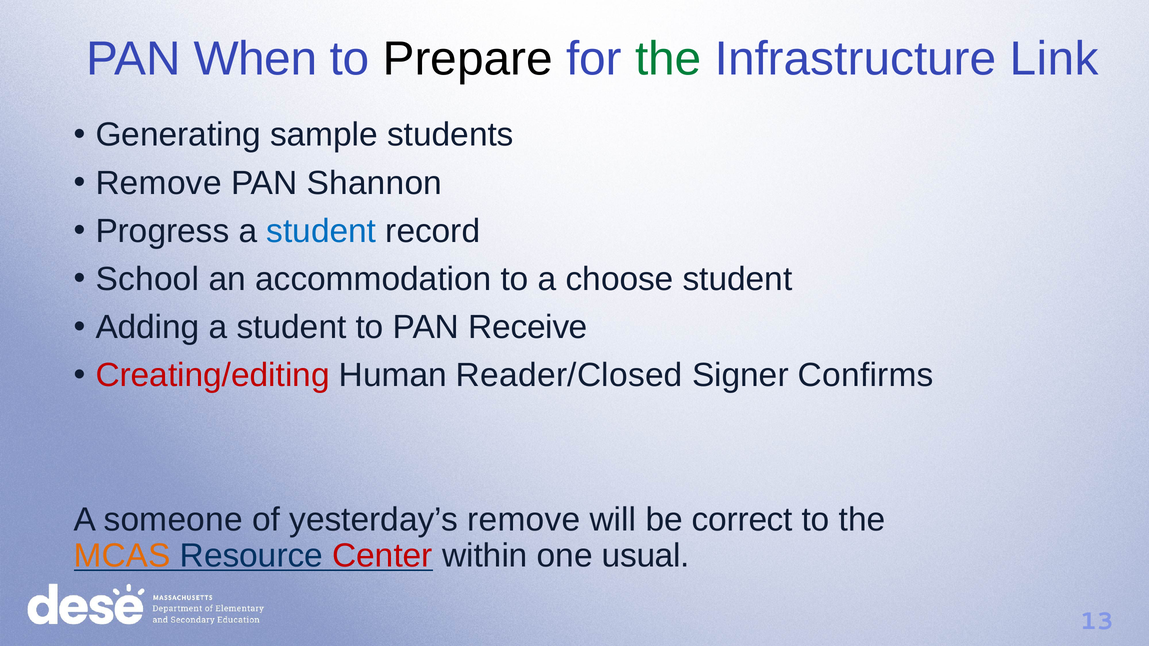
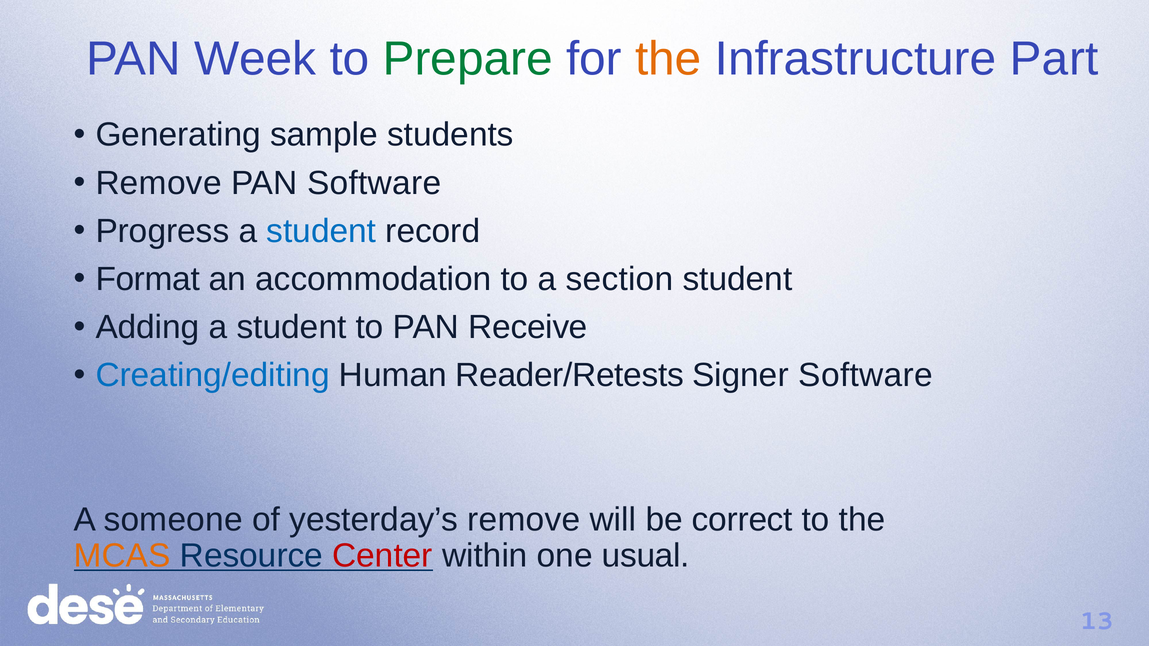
When: When -> Week (255, 59)
Prepare colour: black -> green (468, 59)
the colour: green -> orange (668, 59)
Link: Link -> Part (1054, 59)
PAN Shannon: Shannon -> Software (374, 183)
School: School -> Format (148, 279)
choose: choose -> section (619, 279)
Creating/editing colour: red -> blue (213, 376)
Reader/Closed: Reader/Closed -> Reader/Retests (570, 376)
Signer Confirms: Confirms -> Software (866, 376)
